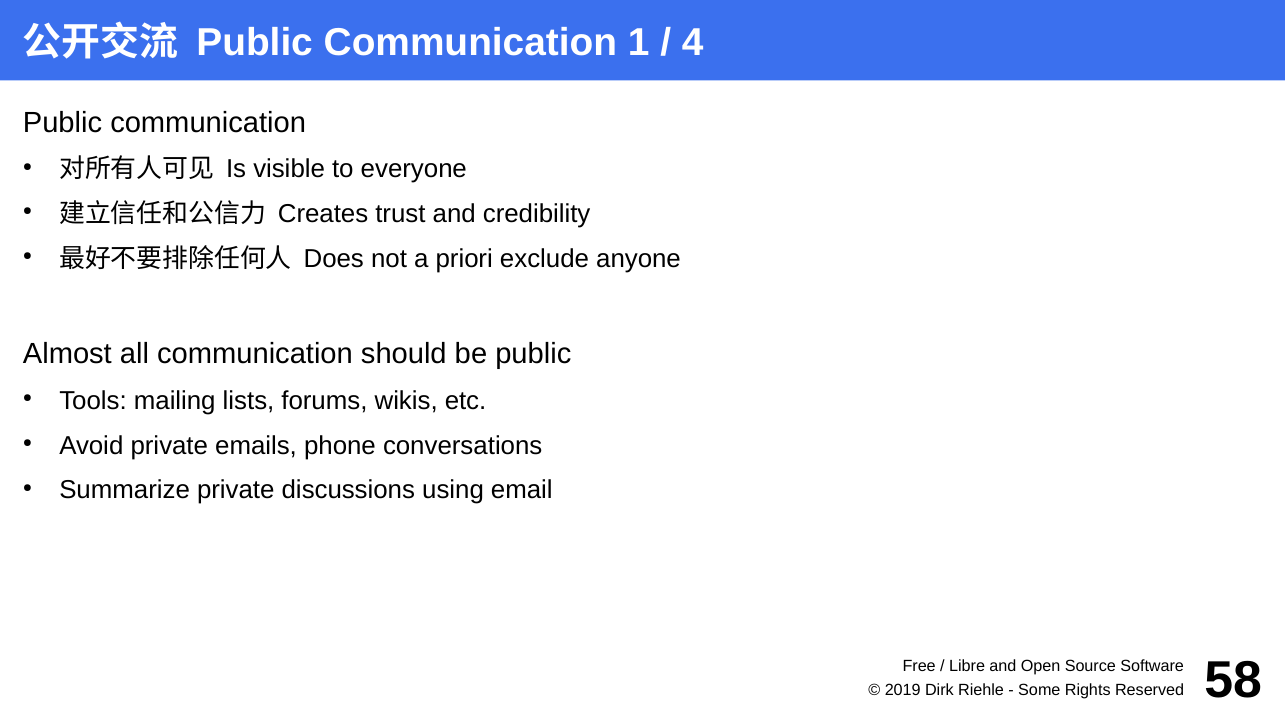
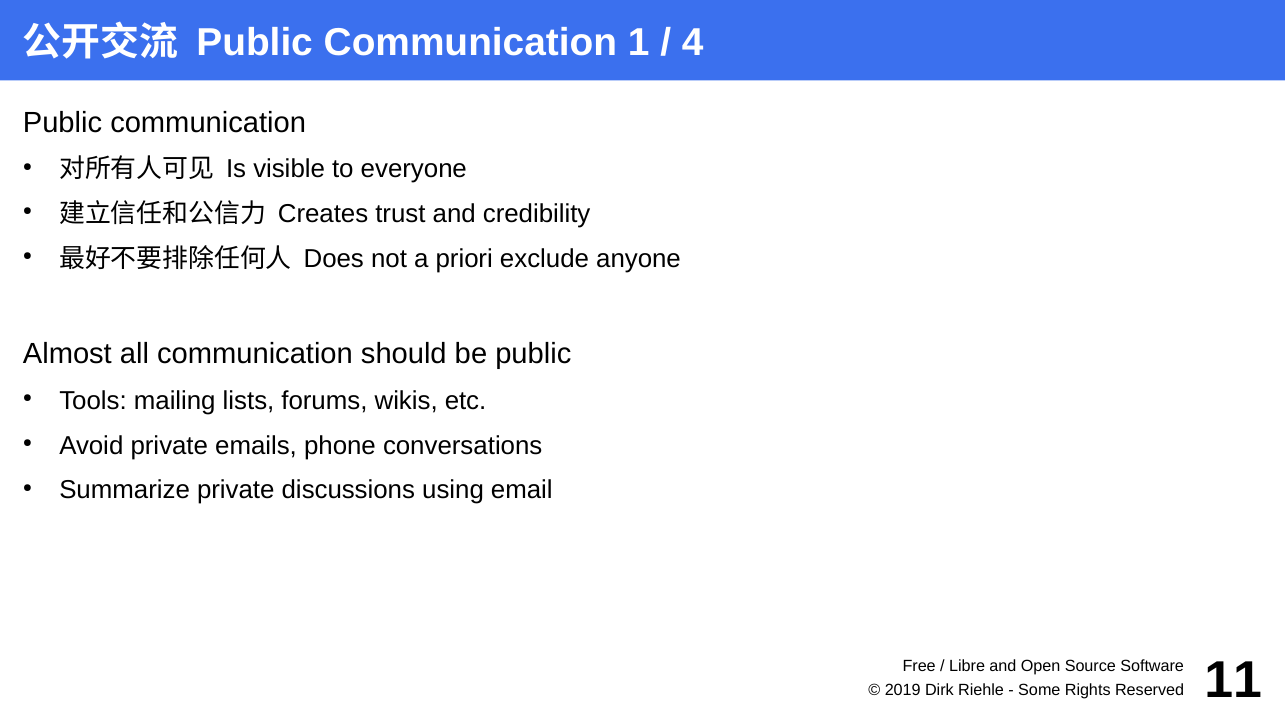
58: 58 -> 11 (1233, 680)
